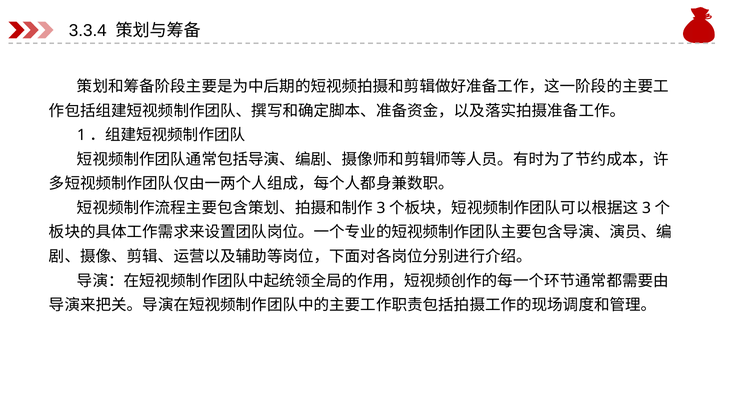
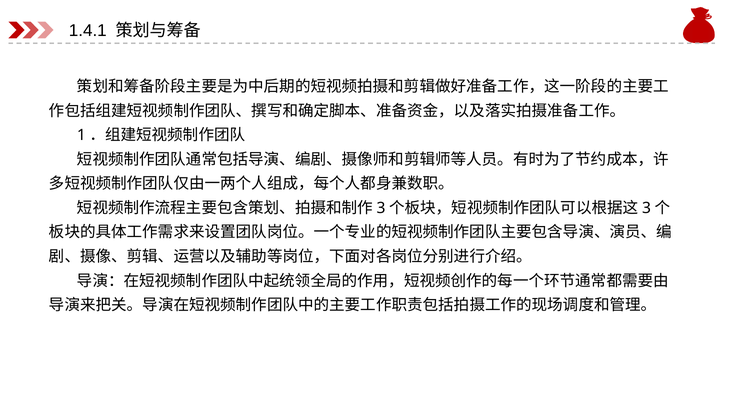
3.3.4: 3.3.4 -> 1.4.1 (88, 31)
